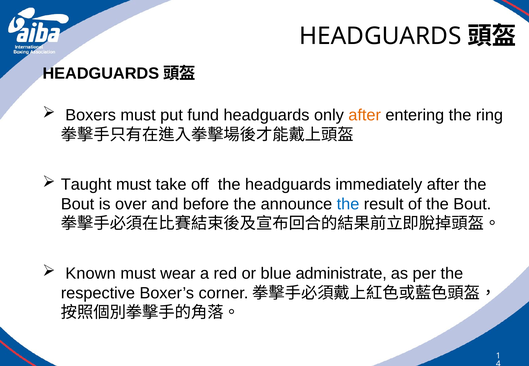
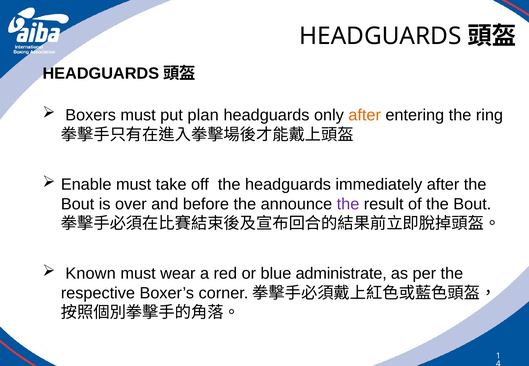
fund: fund -> plan (203, 115)
Taught: Taught -> Enable (86, 185)
the colour: blue -> purple (348, 204)
